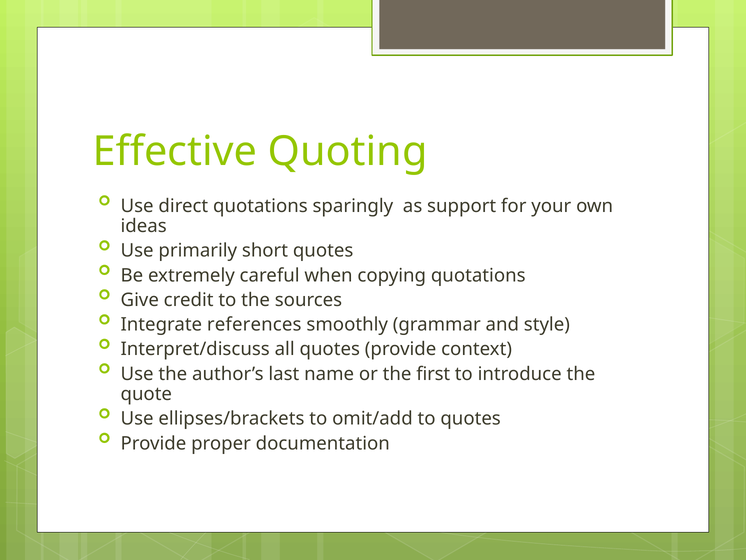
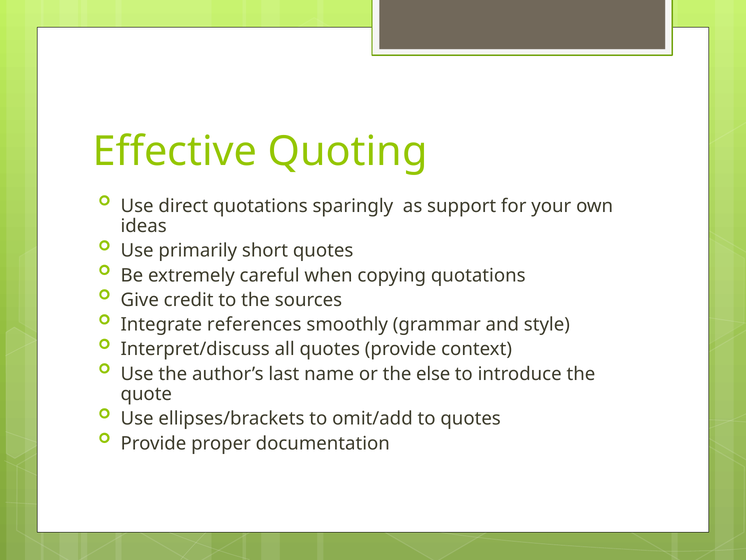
first: first -> else (433, 374)
